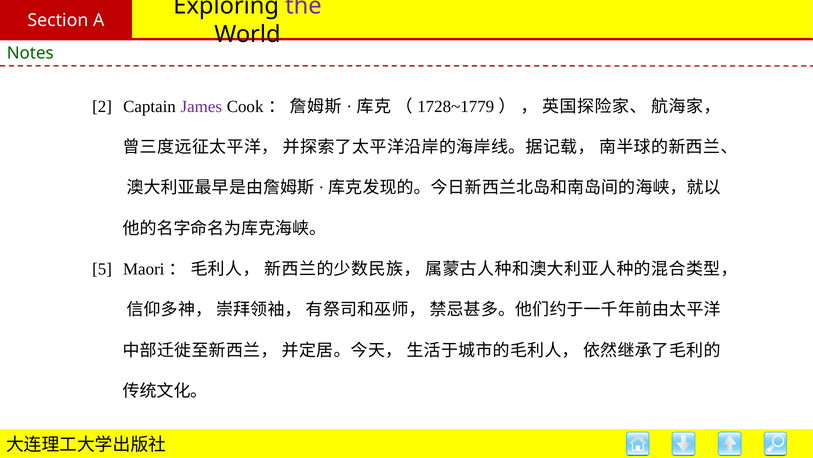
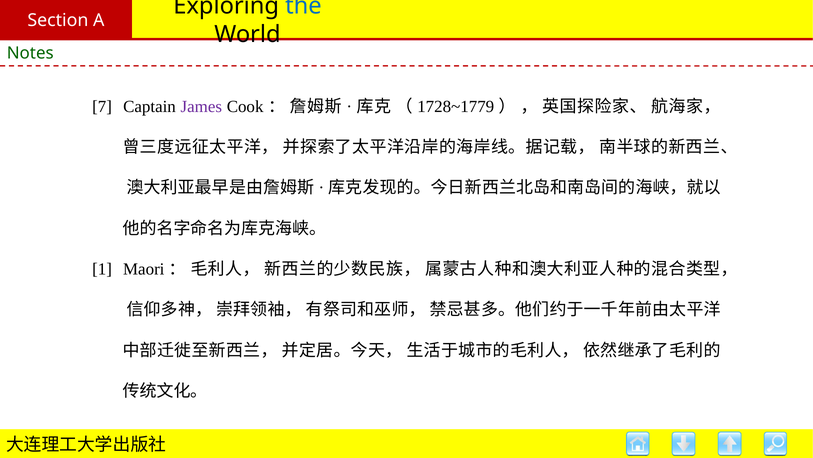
the colour: purple -> blue (303, 6)
2: 2 -> 7 (102, 106)
5: 5 -> 1 (102, 269)
